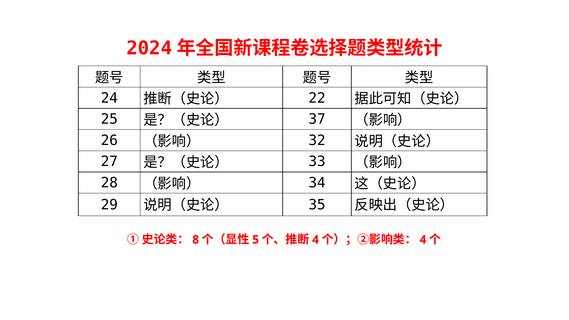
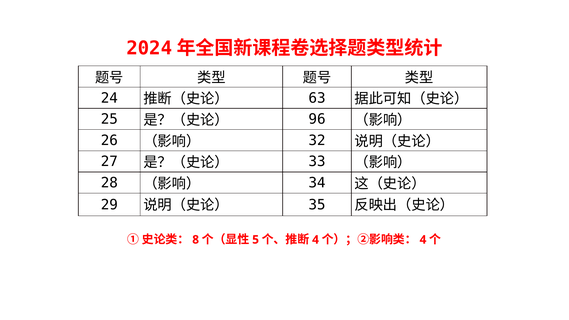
22: 22 -> 63 (317, 98)
37: 37 -> 96 (317, 119)
